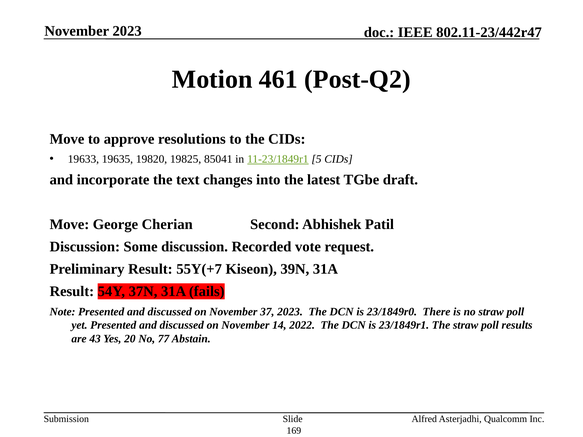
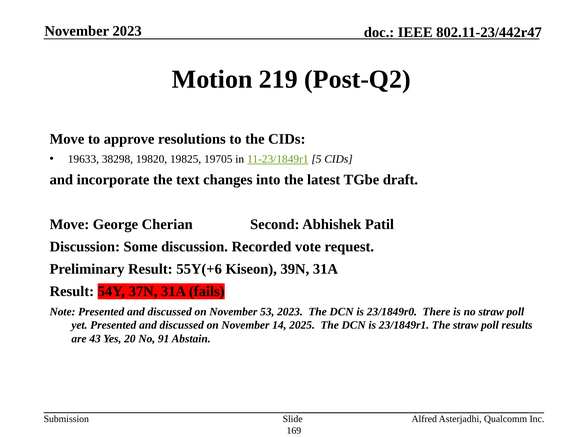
461: 461 -> 219 (278, 79)
19635: 19635 -> 38298 (117, 159)
85041: 85041 -> 19705 (218, 159)
55Y(+7: 55Y(+7 -> 55Y(+6 (199, 269)
37: 37 -> 53 (267, 312)
2022: 2022 -> 2025 (302, 325)
77: 77 -> 91 (164, 339)
